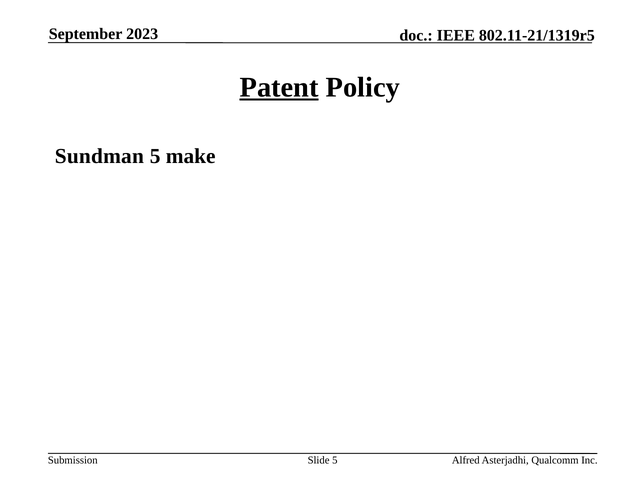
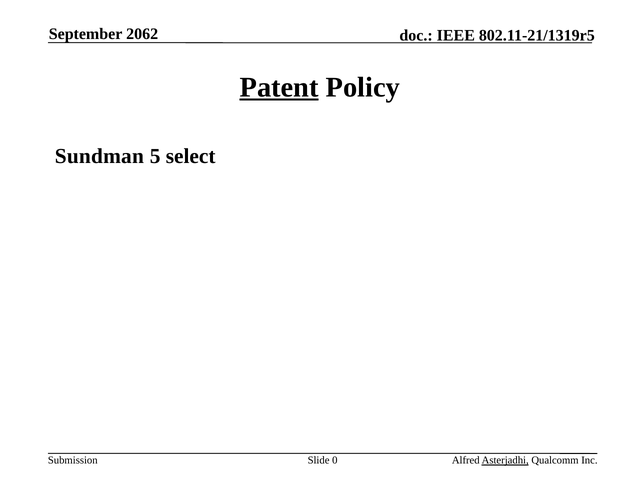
2023: 2023 -> 2062 (142, 34)
make: make -> select (191, 156)
Slide 5: 5 -> 0 (335, 460)
Asterjadhi underline: none -> present (505, 460)
